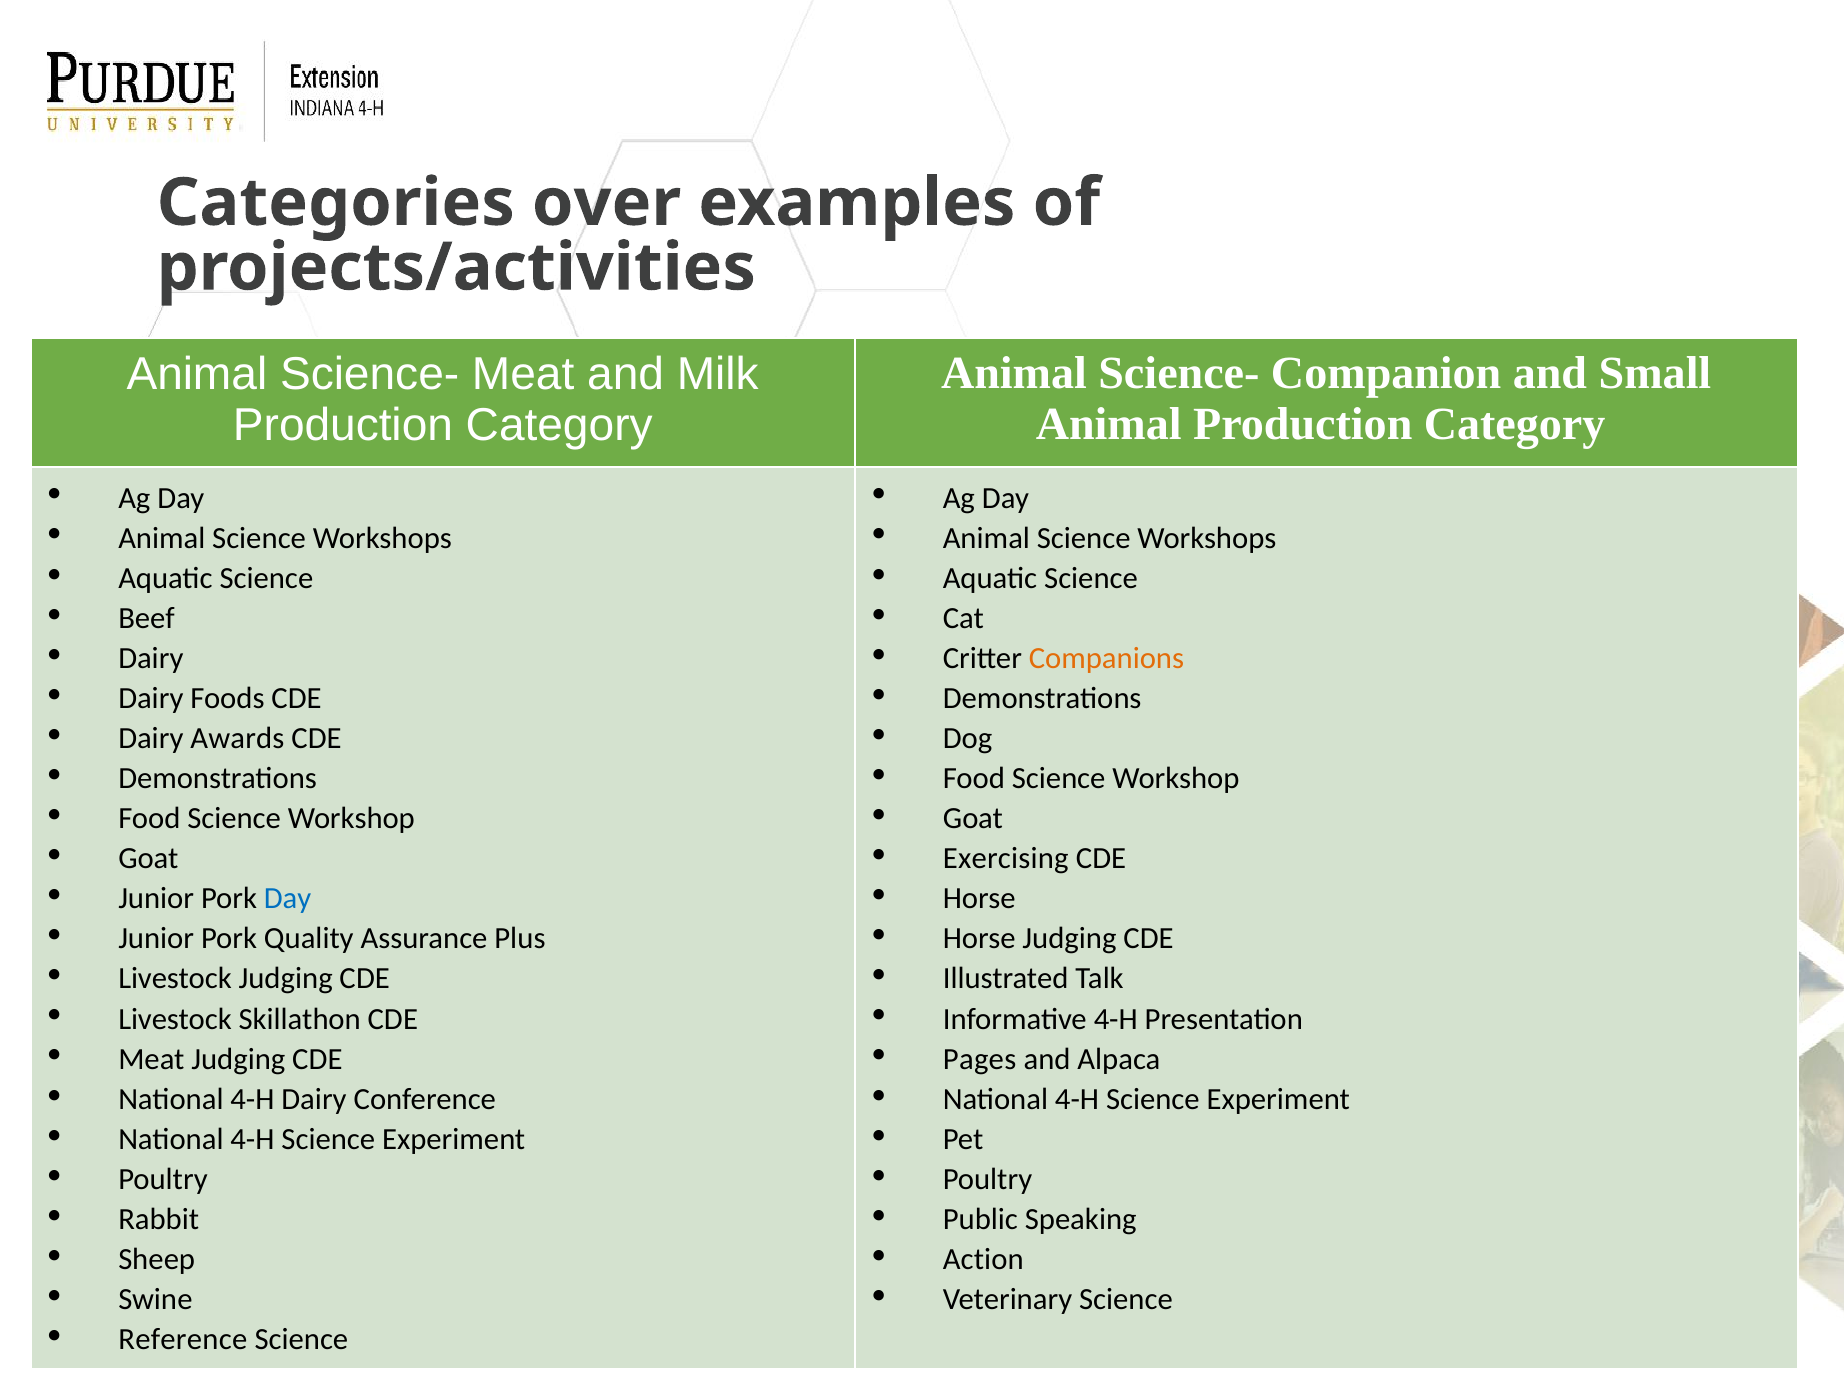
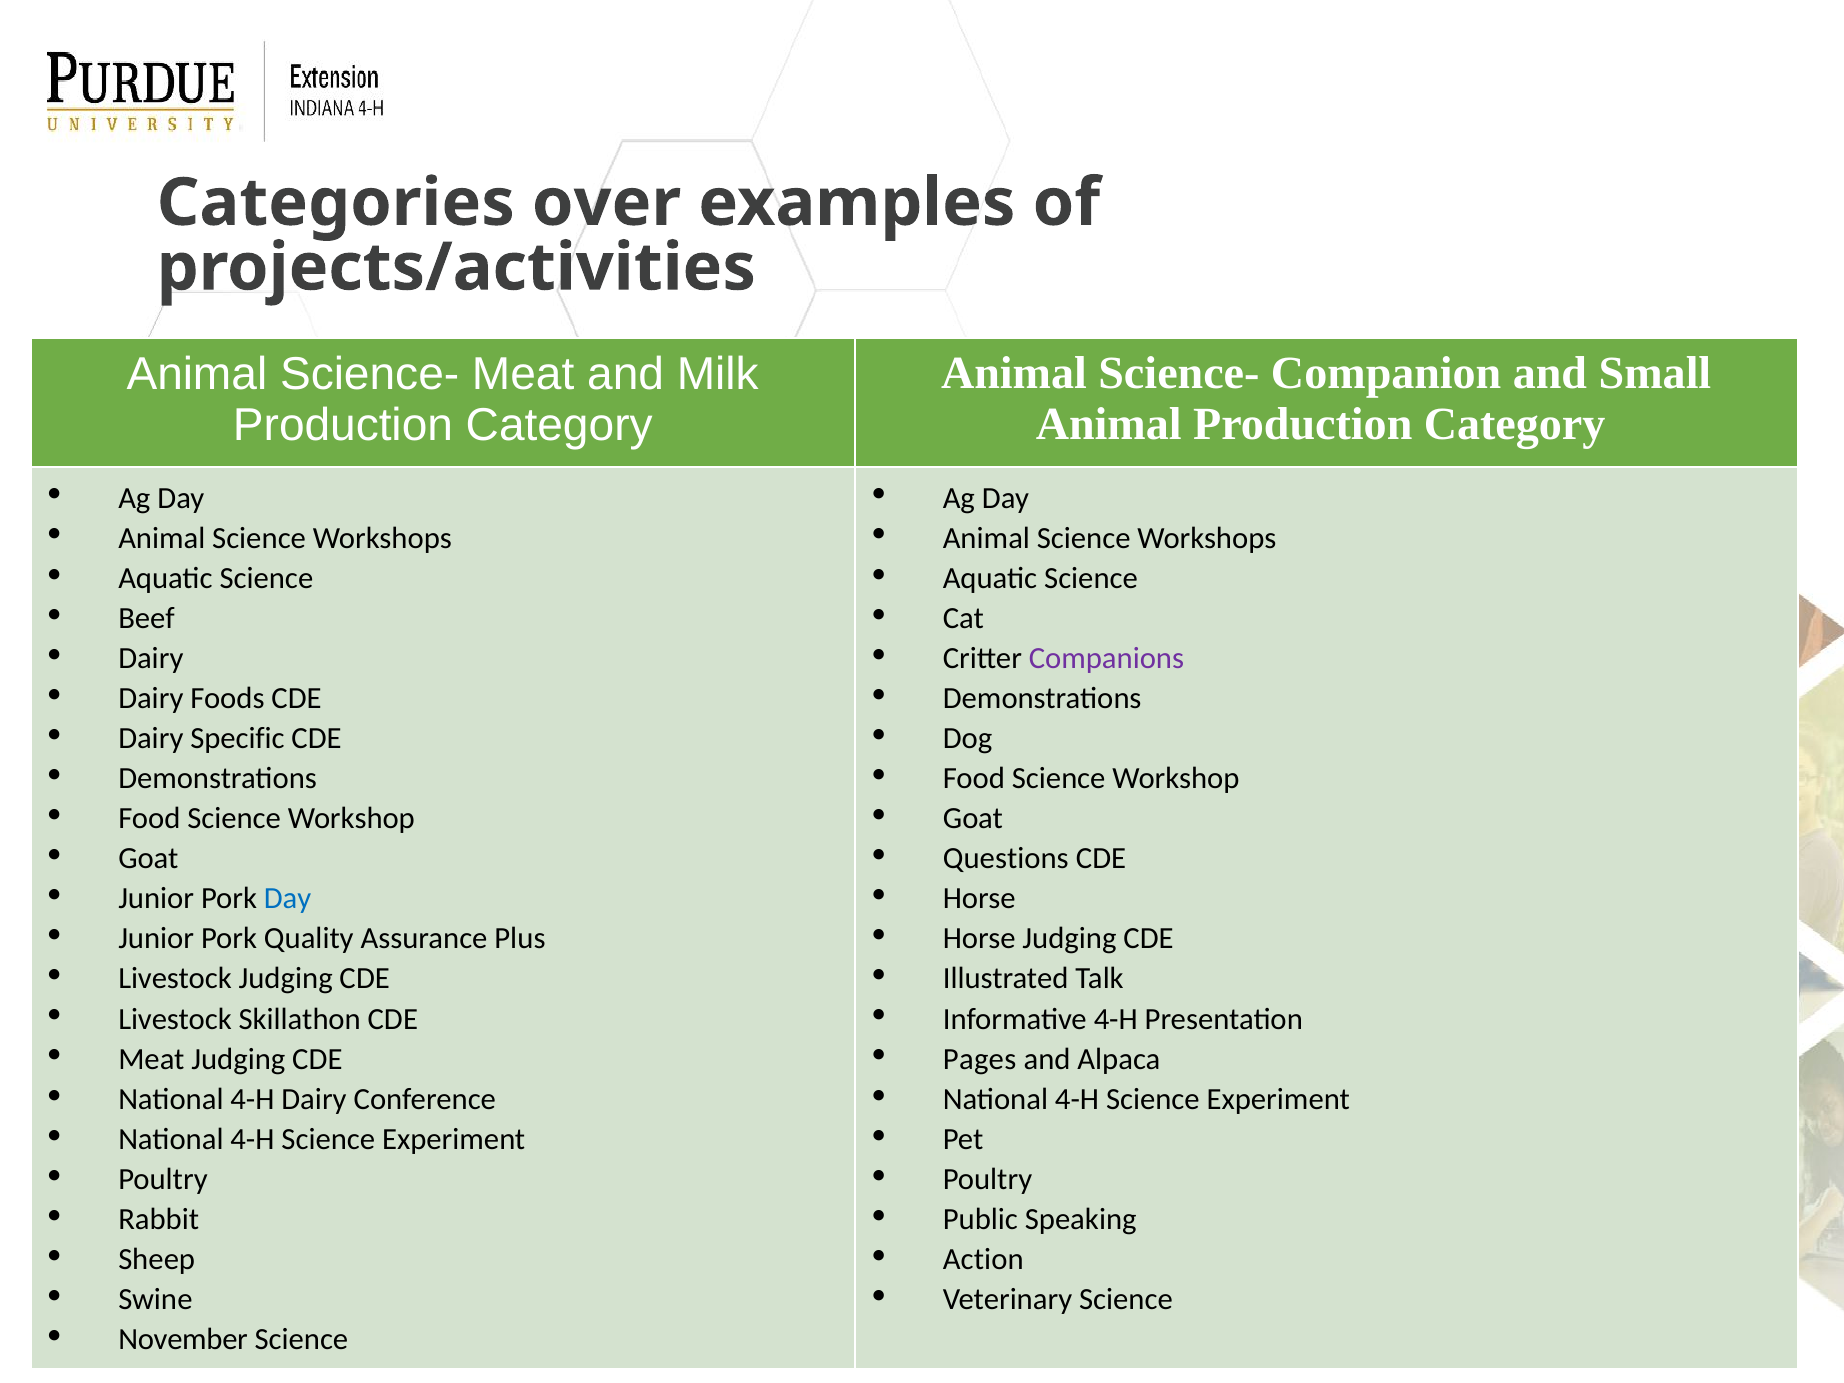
Companions colour: orange -> purple (1106, 658)
Awards: Awards -> Specific (238, 738)
Exercising: Exercising -> Questions (1006, 859)
Reference: Reference -> November (183, 1339)
